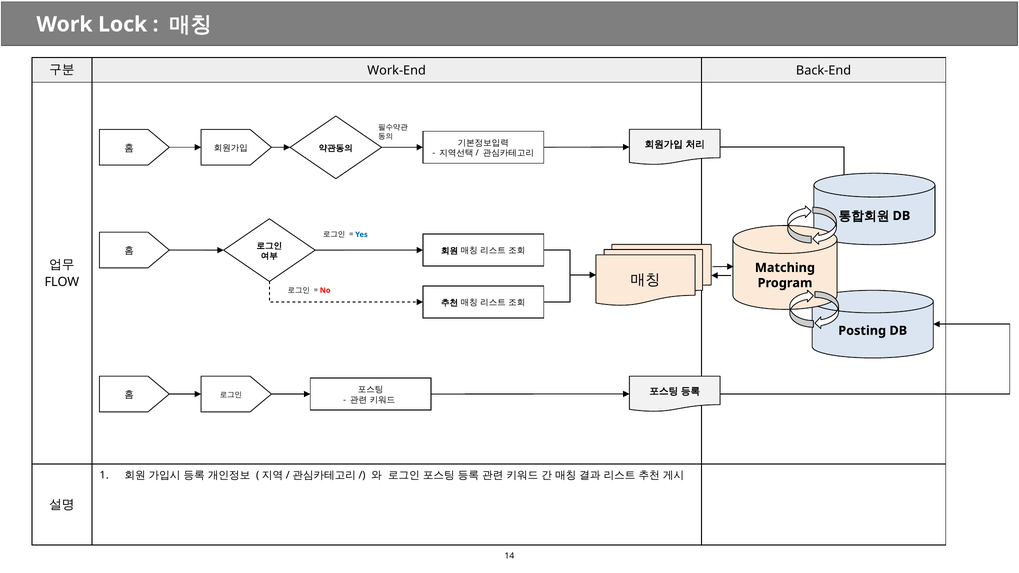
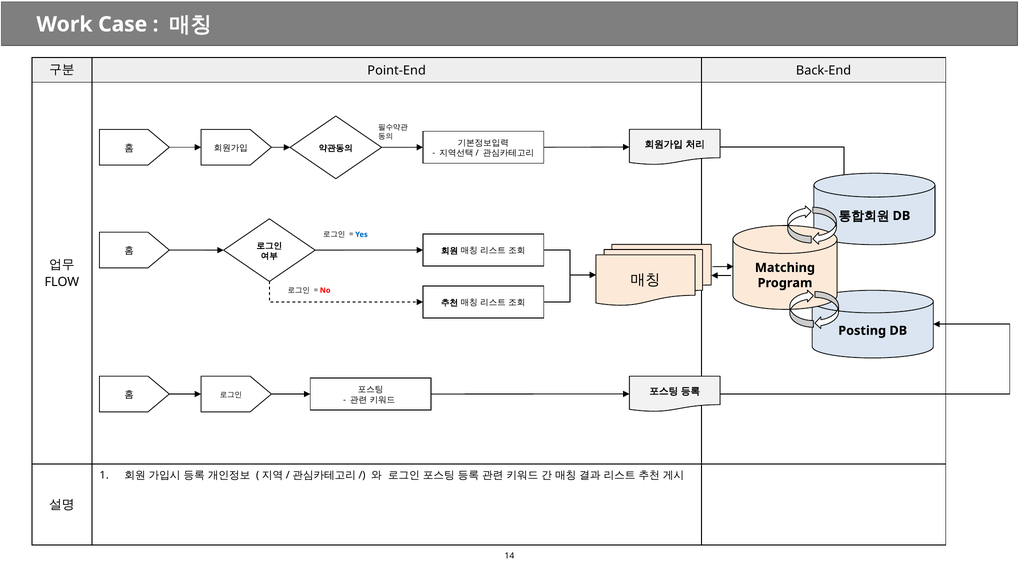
Lock: Lock -> Case (123, 24)
Work-End: Work-End -> Point-End (397, 71)
